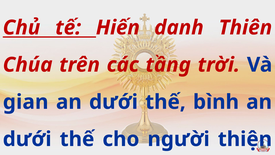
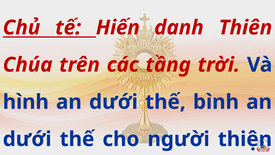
gian: gian -> hình (26, 102)
